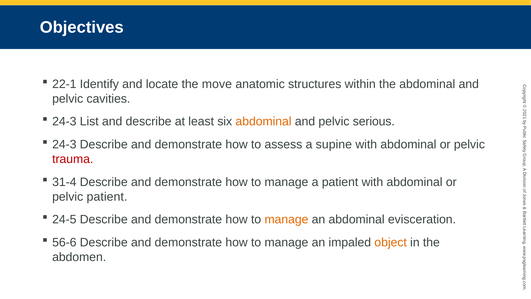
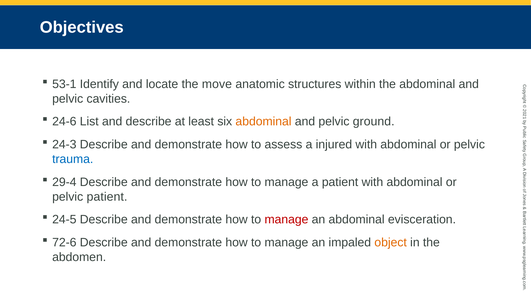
22-1: 22-1 -> 53-1 (64, 84)
24-3: 24-3 -> 24-6 (64, 121)
serious: serious -> ground (374, 121)
supine: supine -> injured (334, 144)
trauma colour: red -> blue (73, 159)
31-4: 31-4 -> 29-4 (64, 182)
manage colour: orange -> red (286, 219)
56-6: 56-6 -> 72-6 (64, 242)
